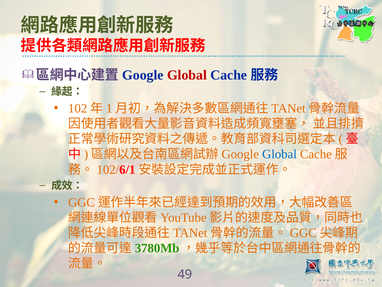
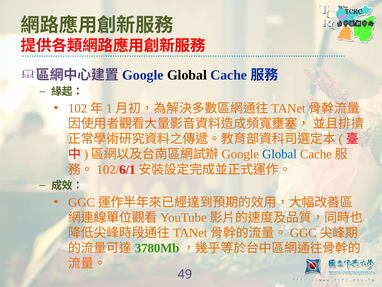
Global colour: red -> black (187, 75)
